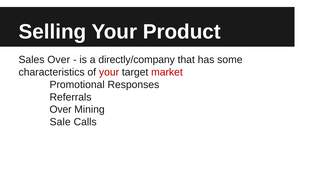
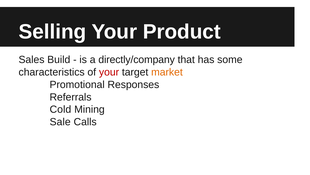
Sales Over: Over -> Build (59, 60)
market colour: red -> orange (167, 72)
Over: Over -> Cold (60, 109)
